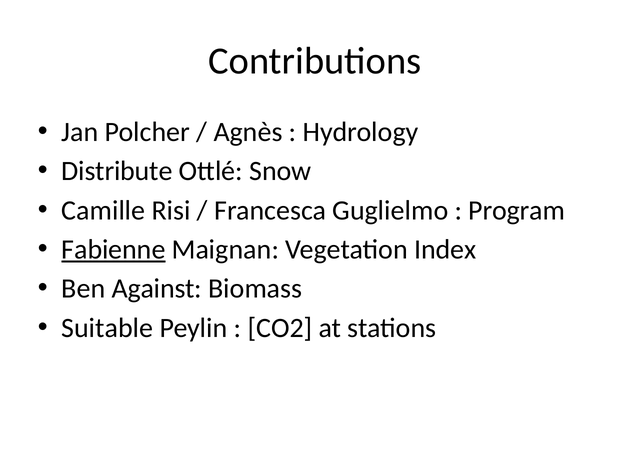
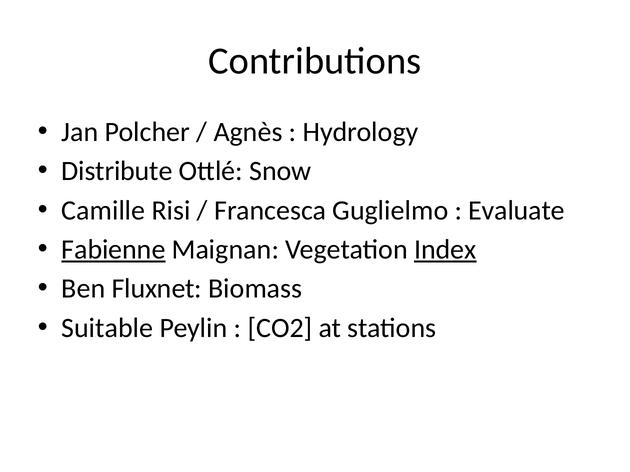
Program: Program -> Evaluate (517, 211)
Index underline: none -> present (445, 250)
Against: Against -> Fluxnet (157, 289)
